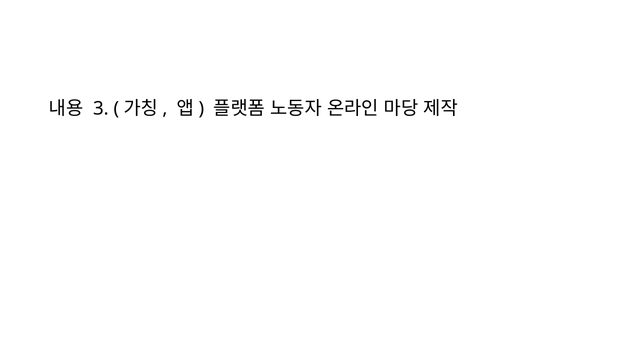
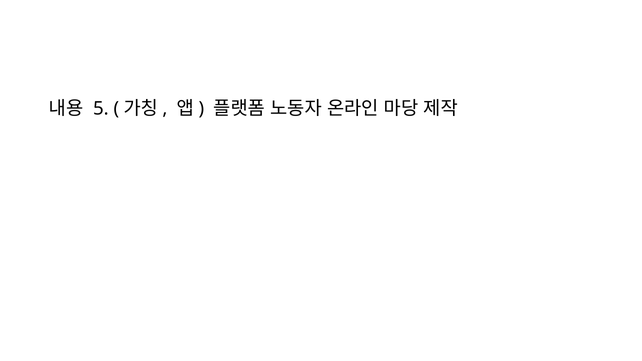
3: 3 -> 5 (101, 109)
